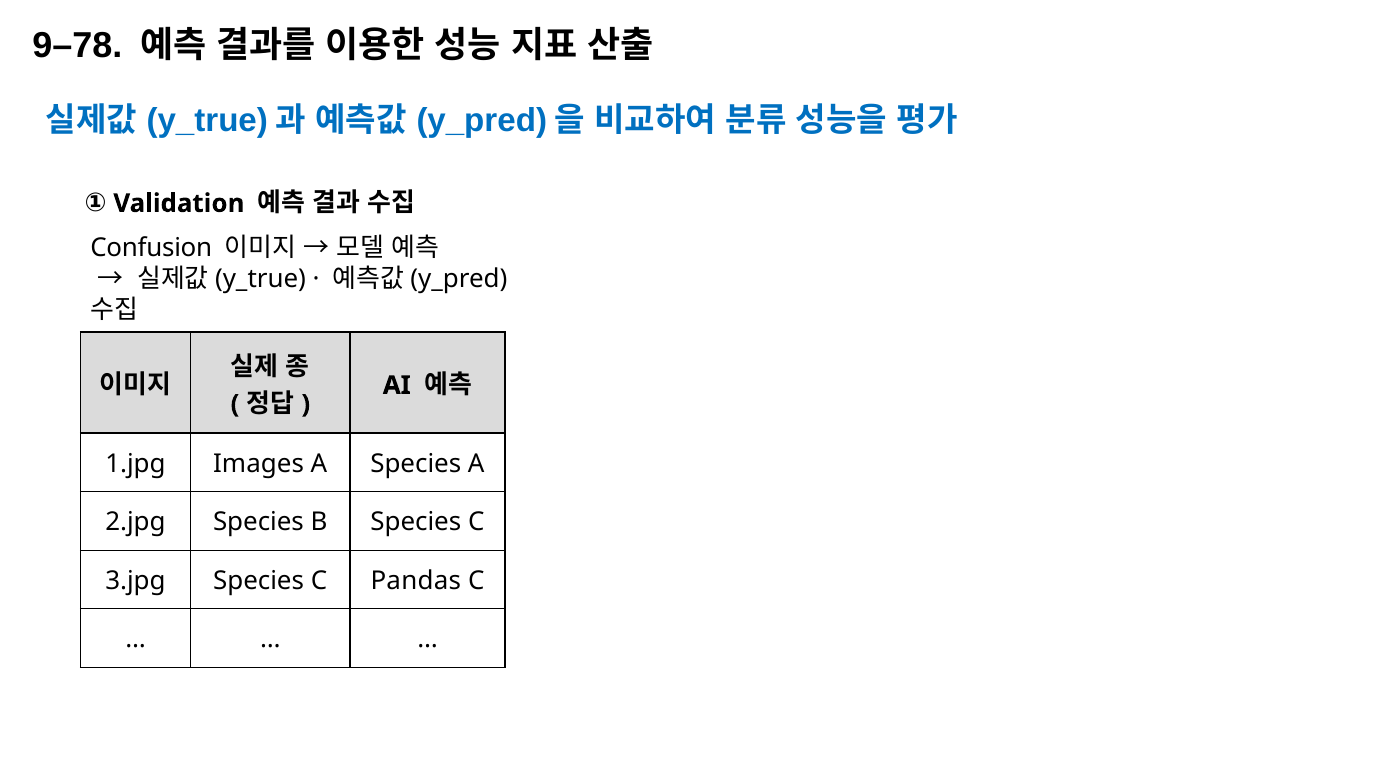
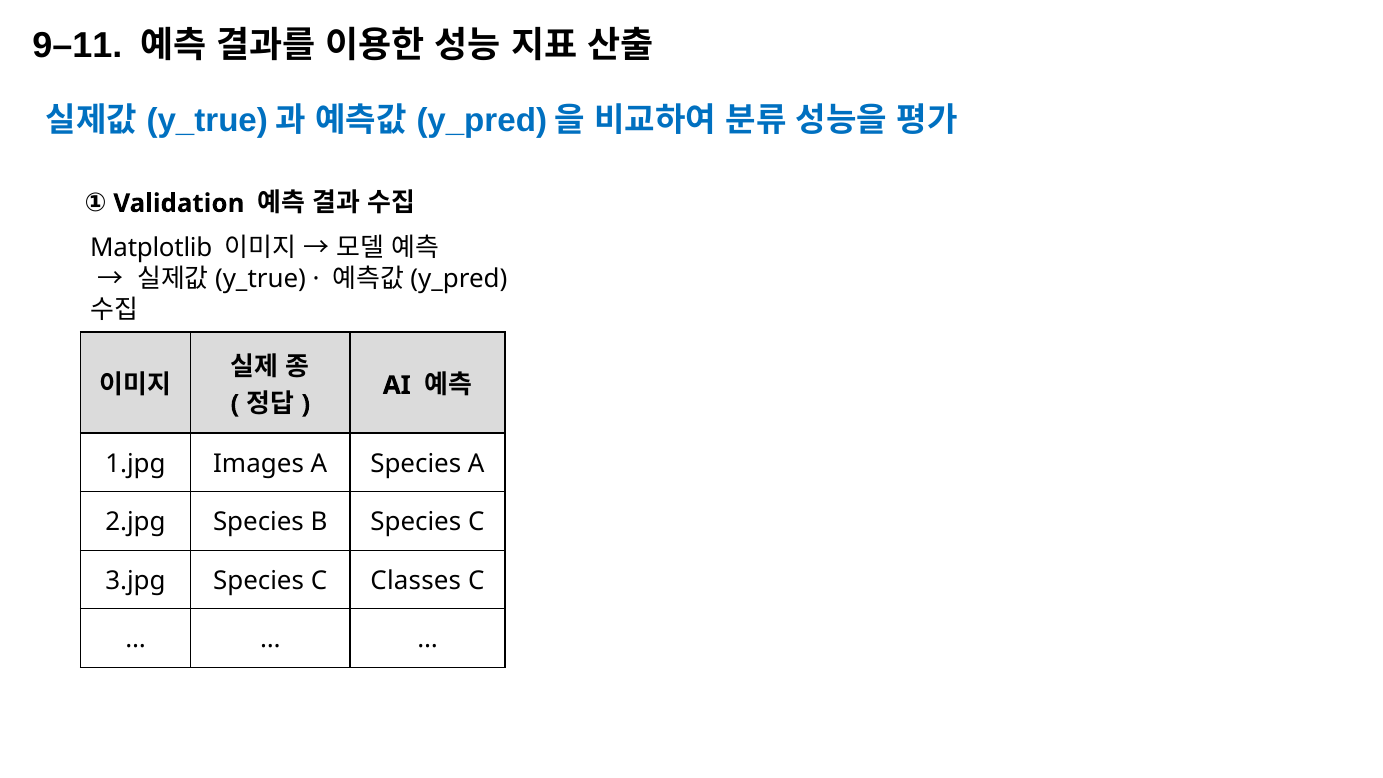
9–78: 9–78 -> 9–11 (77, 45)
Confusion: Confusion -> Matplotlib (151, 248)
Pandas: Pandas -> Classes (416, 581)
